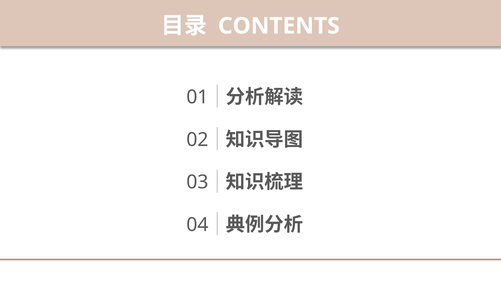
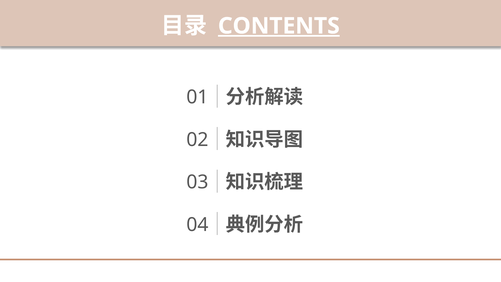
CONTENTS underline: none -> present (279, 26)
